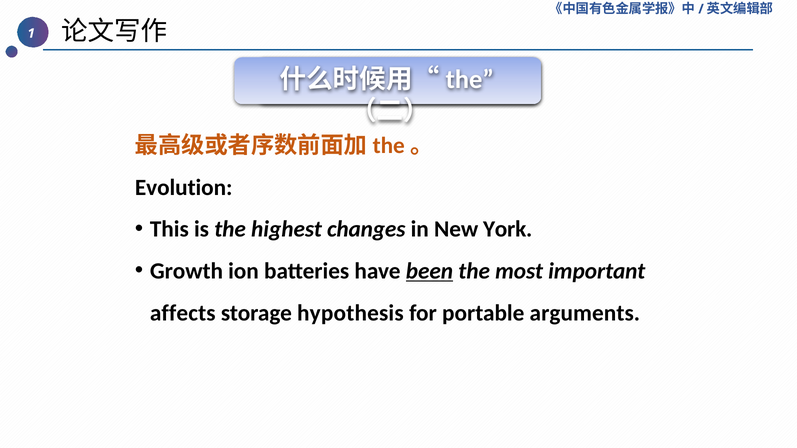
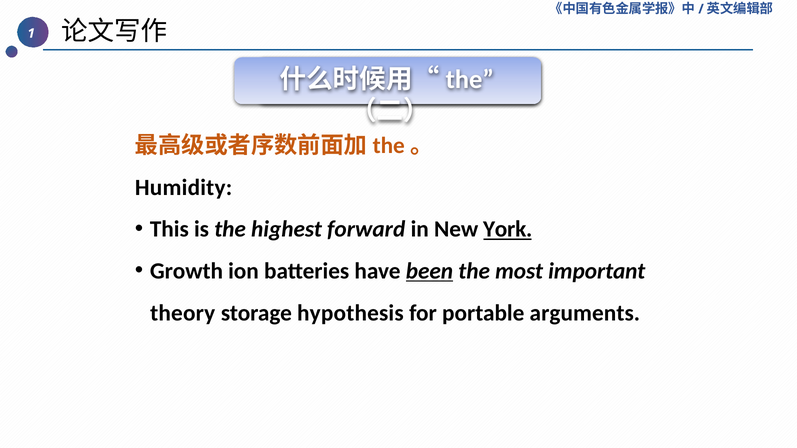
Evolution: Evolution -> Humidity (184, 187)
changes: changes -> forward (366, 229)
York underline: none -> present (508, 229)
affects: affects -> theory (183, 313)
